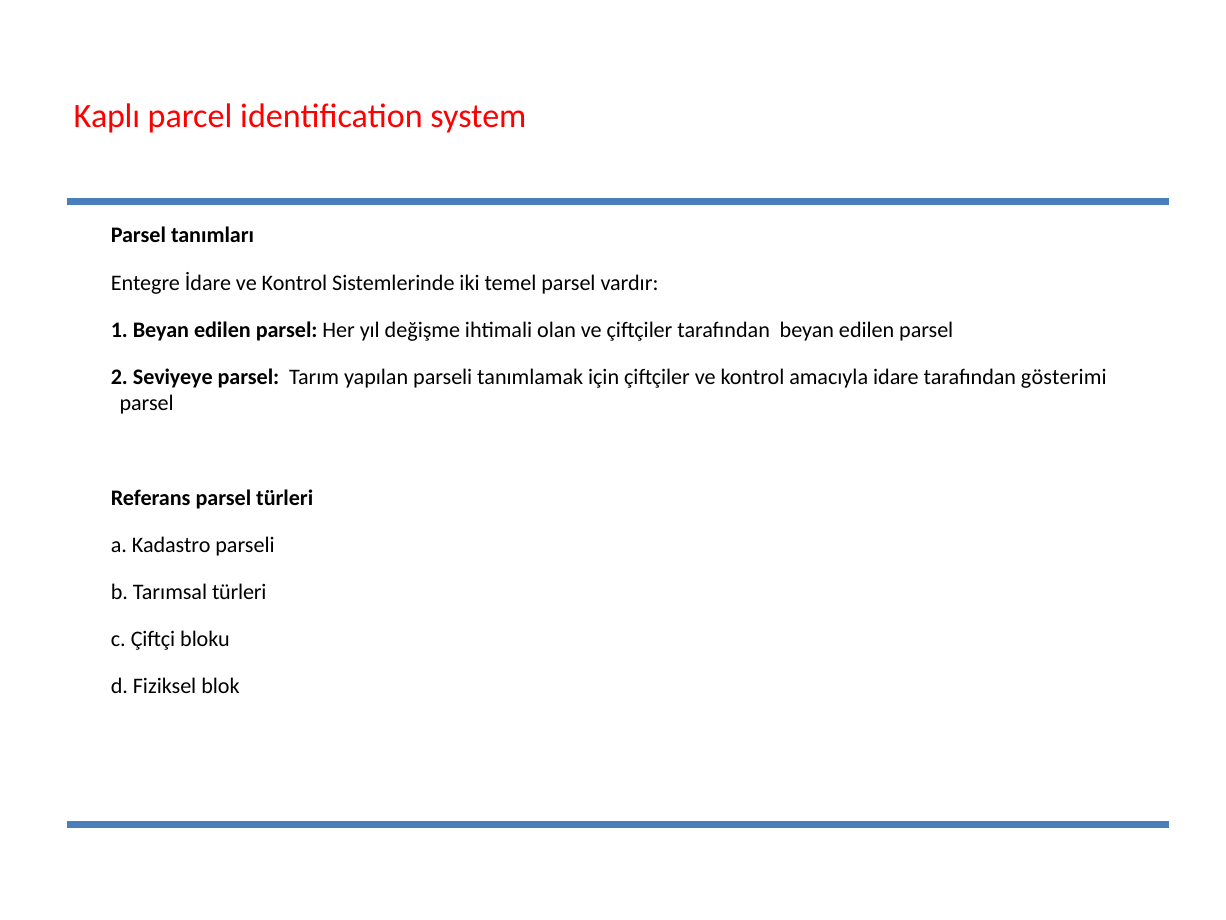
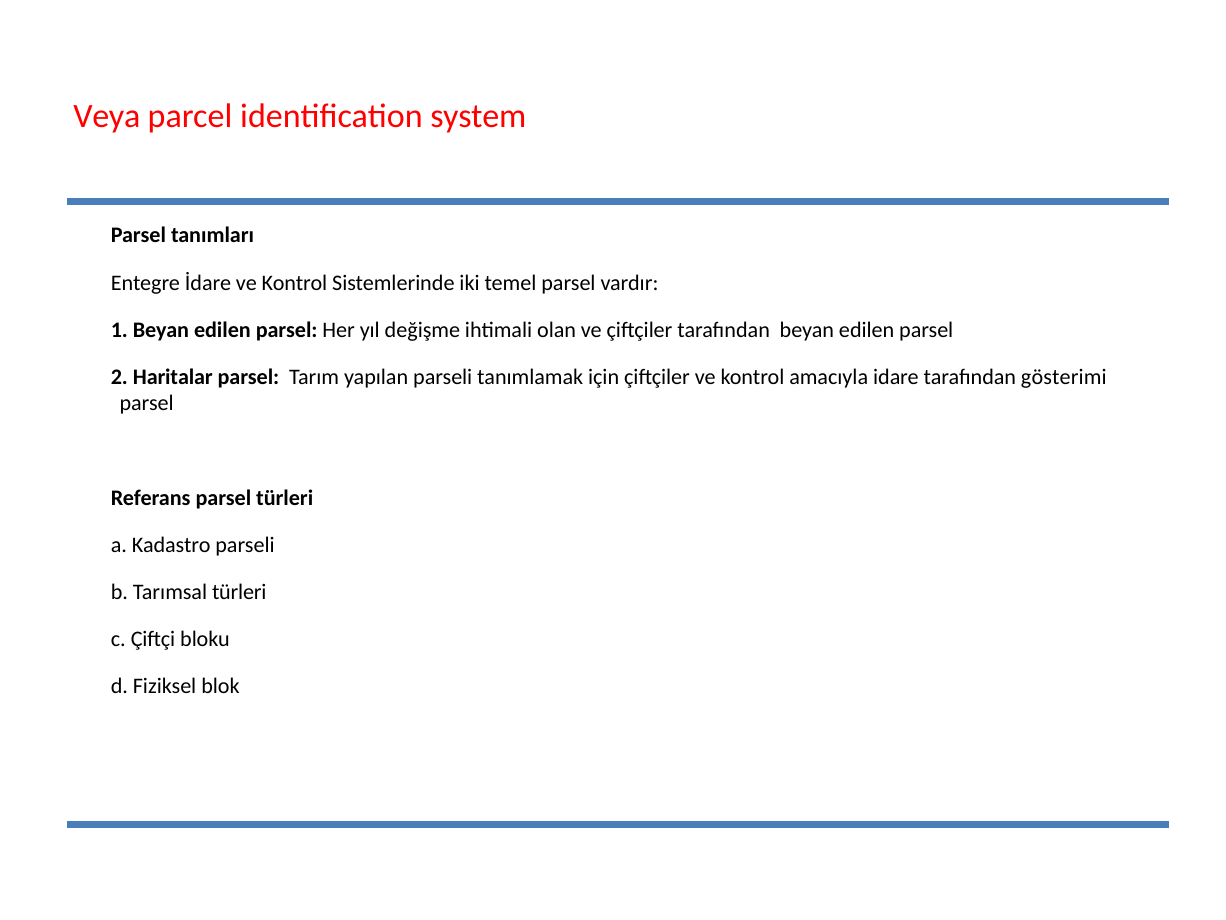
Kaplı: Kaplı -> Veya (107, 116)
Seviyeye: Seviyeye -> Haritalar (173, 377)
